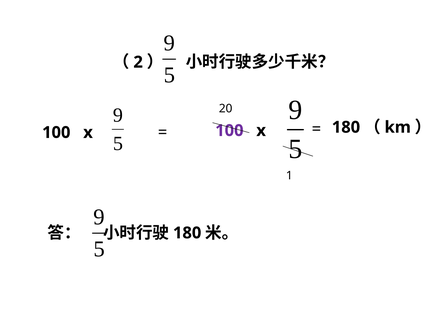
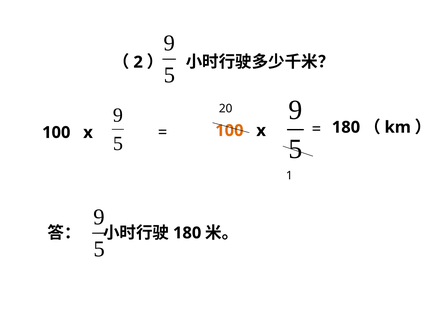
100 colour: purple -> orange (229, 130)
